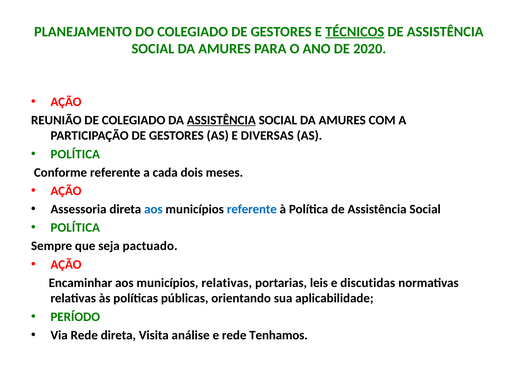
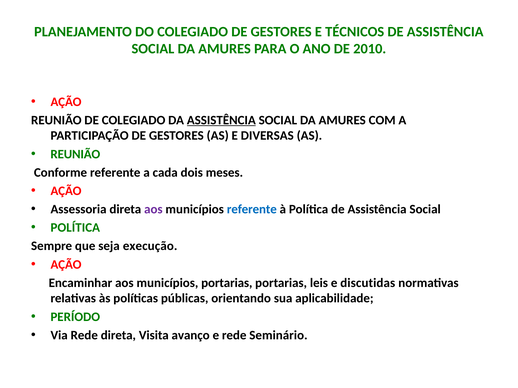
TÉCNICOS underline: present -> none (355, 32)
2020: 2020 -> 2010 (370, 49)
POLÍTICA: POLÍTICA -> REUNIÃO (75, 154)
aos colour: blue -> purple (153, 210)
pactuado: pactuado -> execução (150, 246)
municípios relativas: relativas -> portarias (227, 283)
análise: análise -> avanço (191, 336)
Tenhamos: Tenhamos -> Seminário (278, 336)
